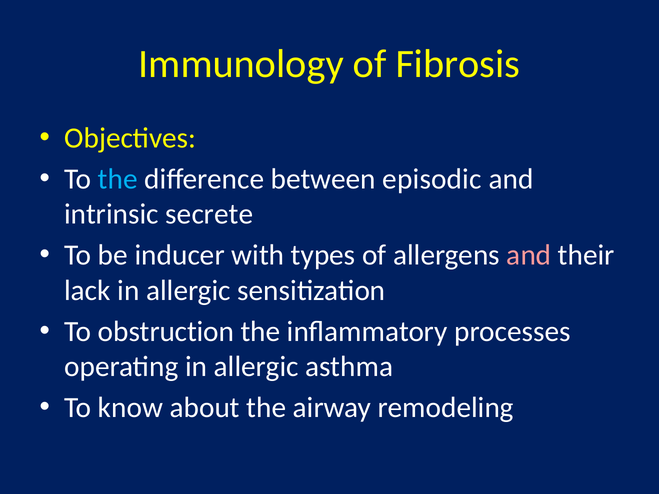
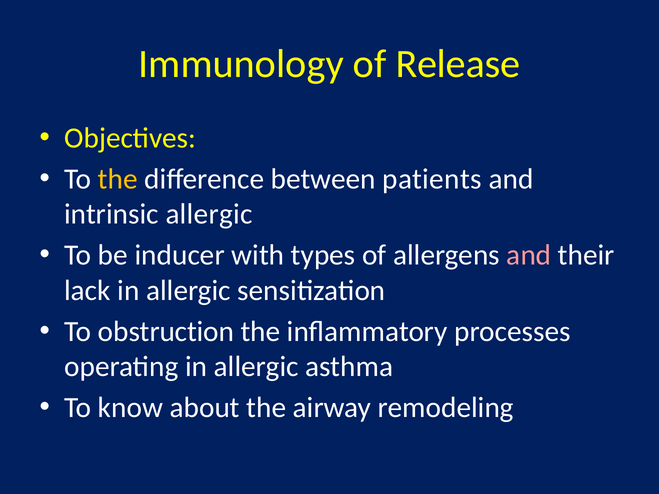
Fibrosis: Fibrosis -> Release (458, 64)
the colour: light blue -> yellow (118, 179)
episodic: episodic -> patients (432, 179)
intrinsic secrete: secrete -> allergic (209, 214)
